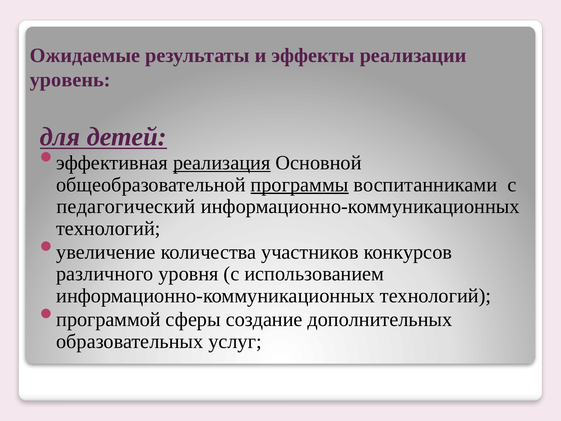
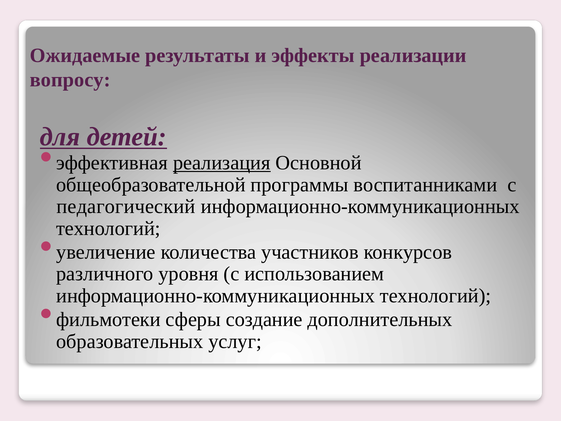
уровень: уровень -> вопросу (70, 80)
программы underline: present -> none (300, 185)
программой: программой -> фильмотеки (108, 319)
